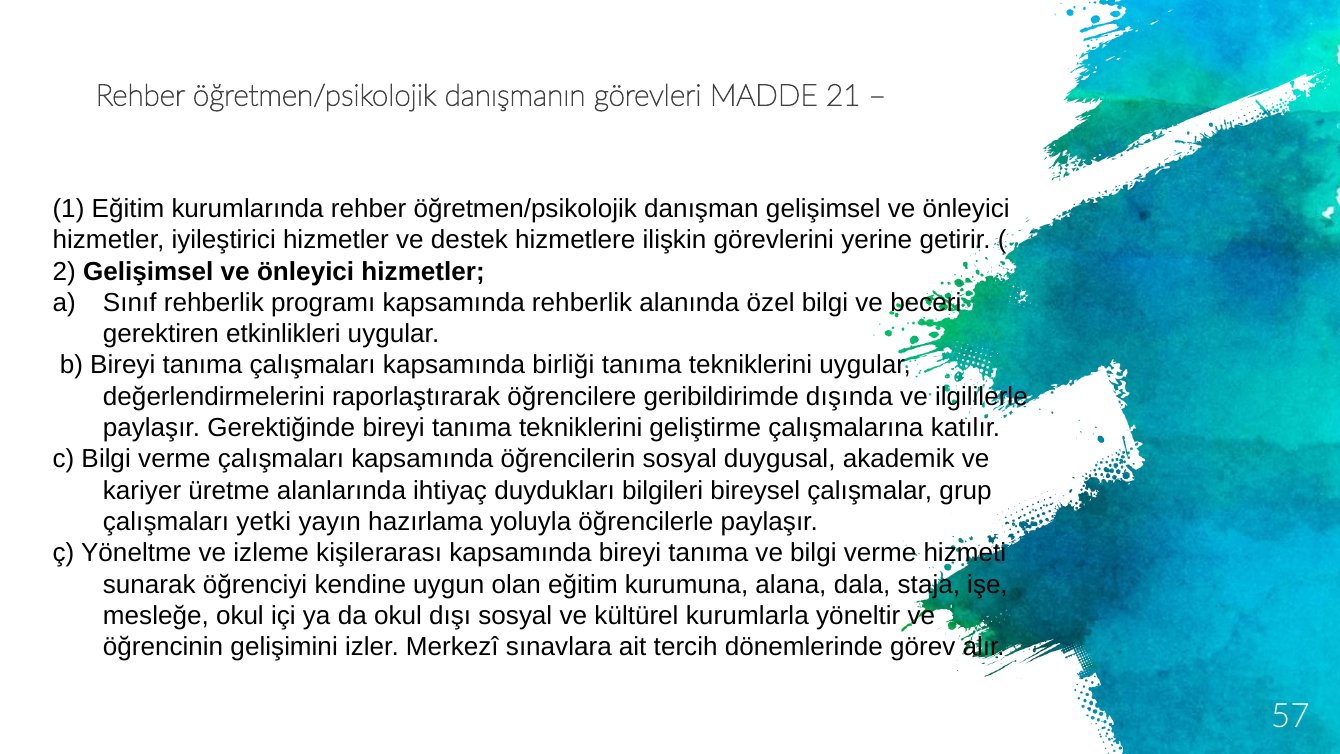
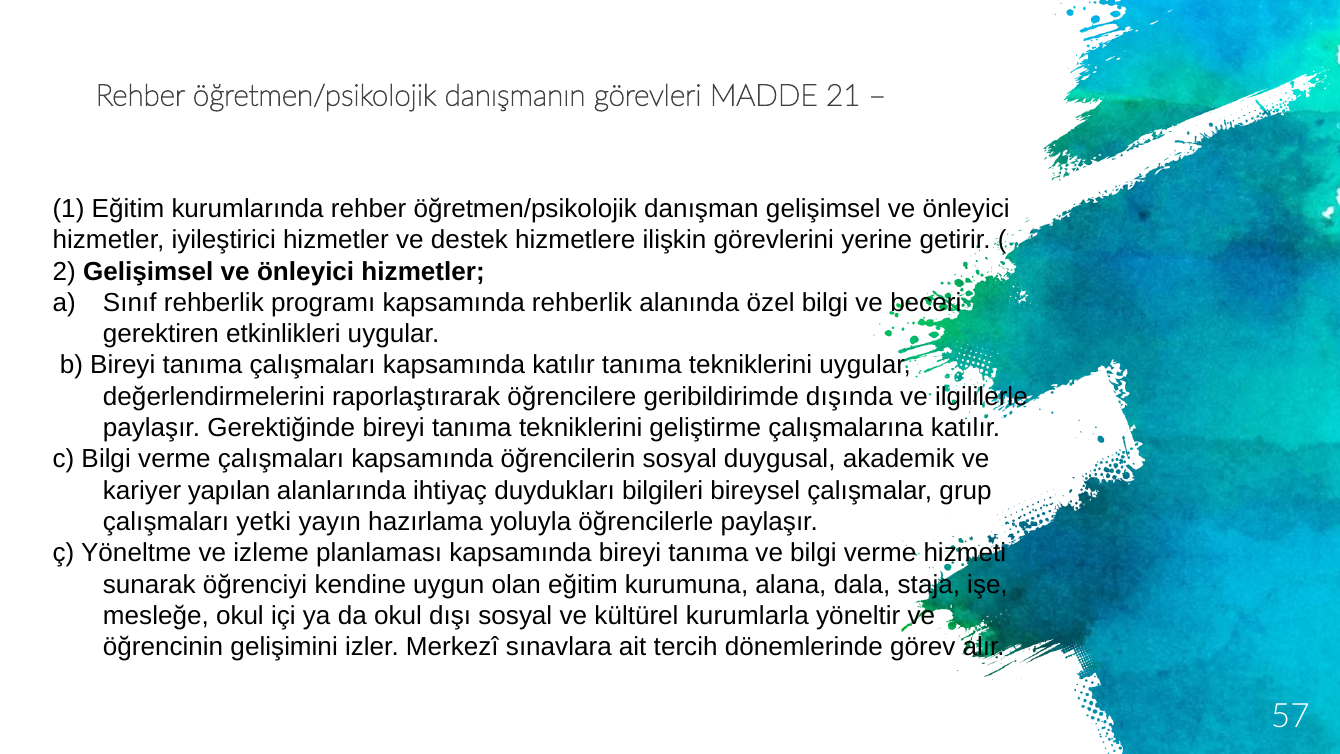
kapsamında birliği: birliği -> katılır (564, 365)
üretme: üretme -> yapılan (229, 490)
kişilerarası: kişilerarası -> planlaması (379, 553)
